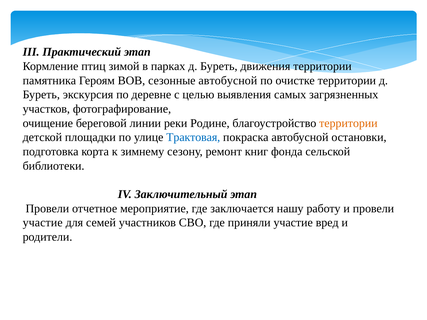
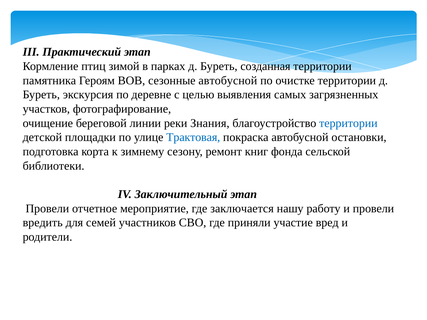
движения: движения -> созданная (265, 66)
Родине: Родине -> Знания (210, 123)
территории colour: orange -> blue (348, 123)
участие: участие -> вредить (43, 223)
